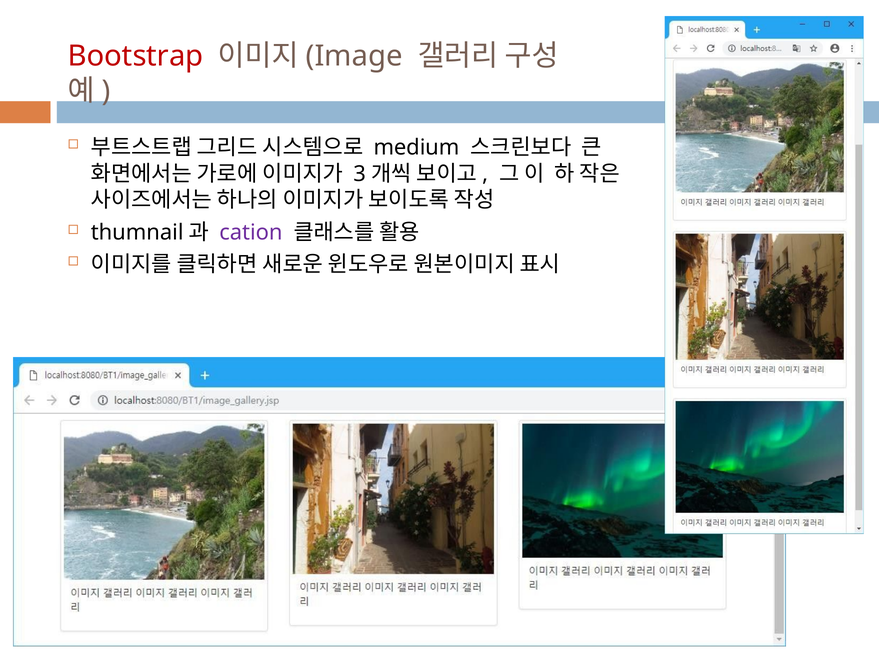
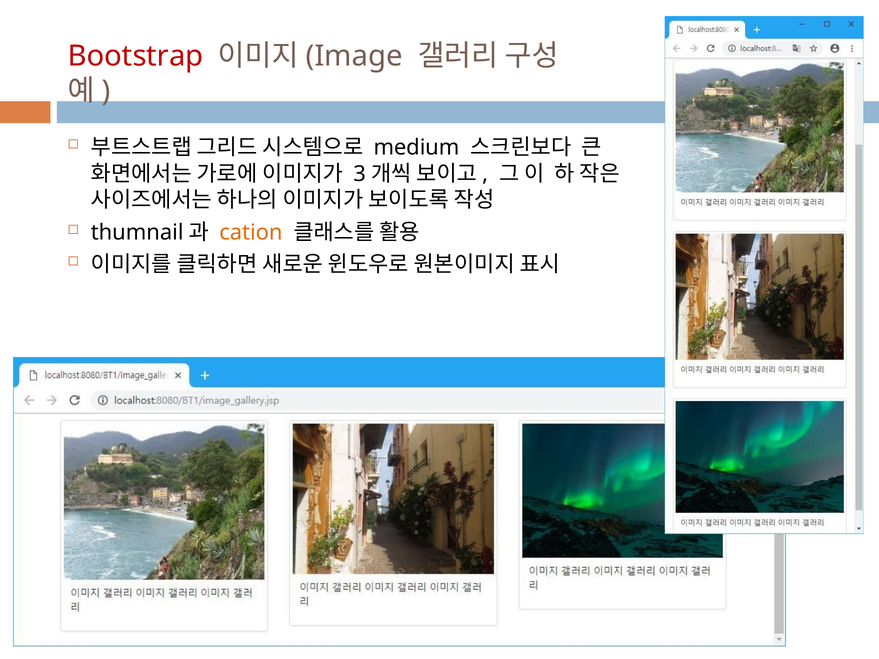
cation colour: purple -> orange (251, 233)
